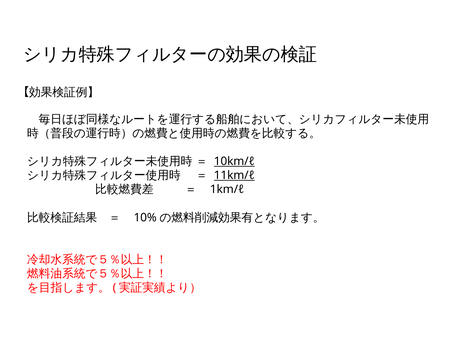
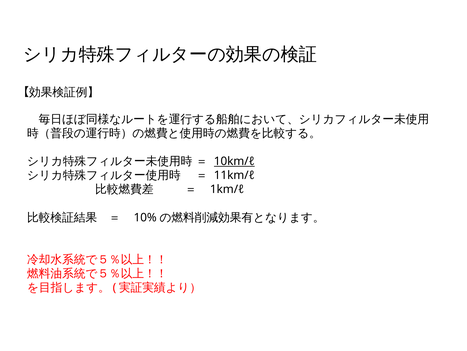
11km/ℓ underline: present -> none (234, 175)
